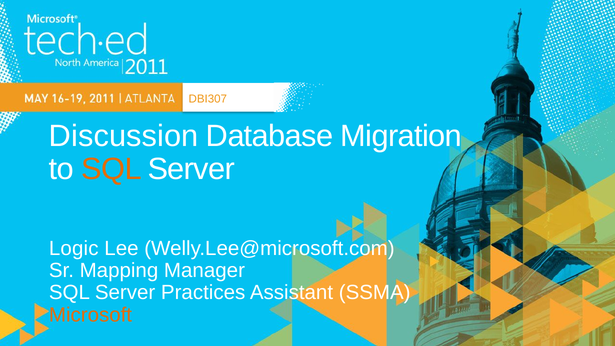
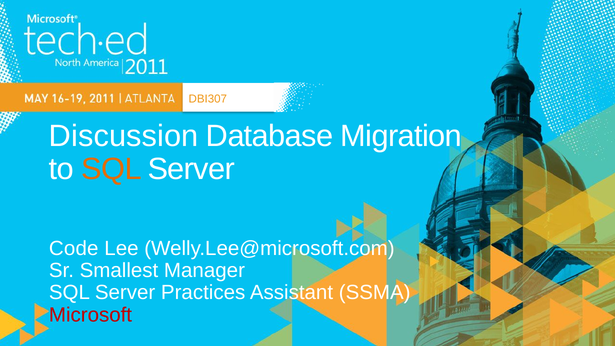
Logic: Logic -> Code (74, 248)
Mapping: Mapping -> Smallest (119, 270)
Microsoft colour: orange -> red (90, 315)
